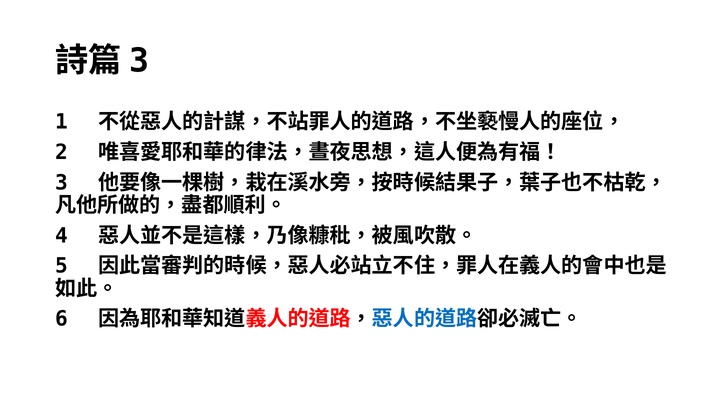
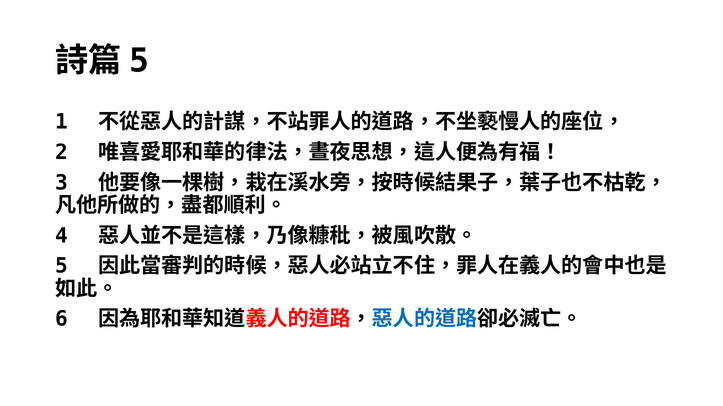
3: 3 -> 5 (139, 61)
